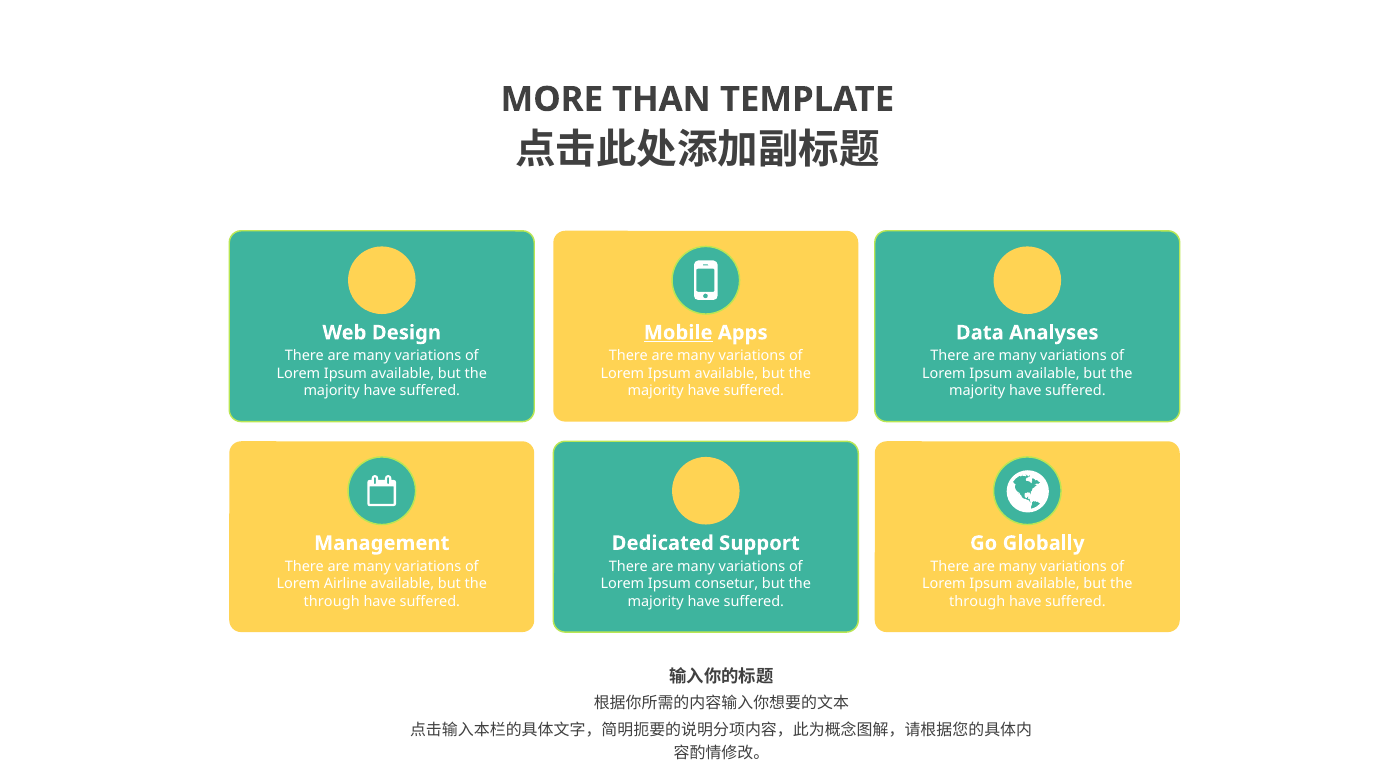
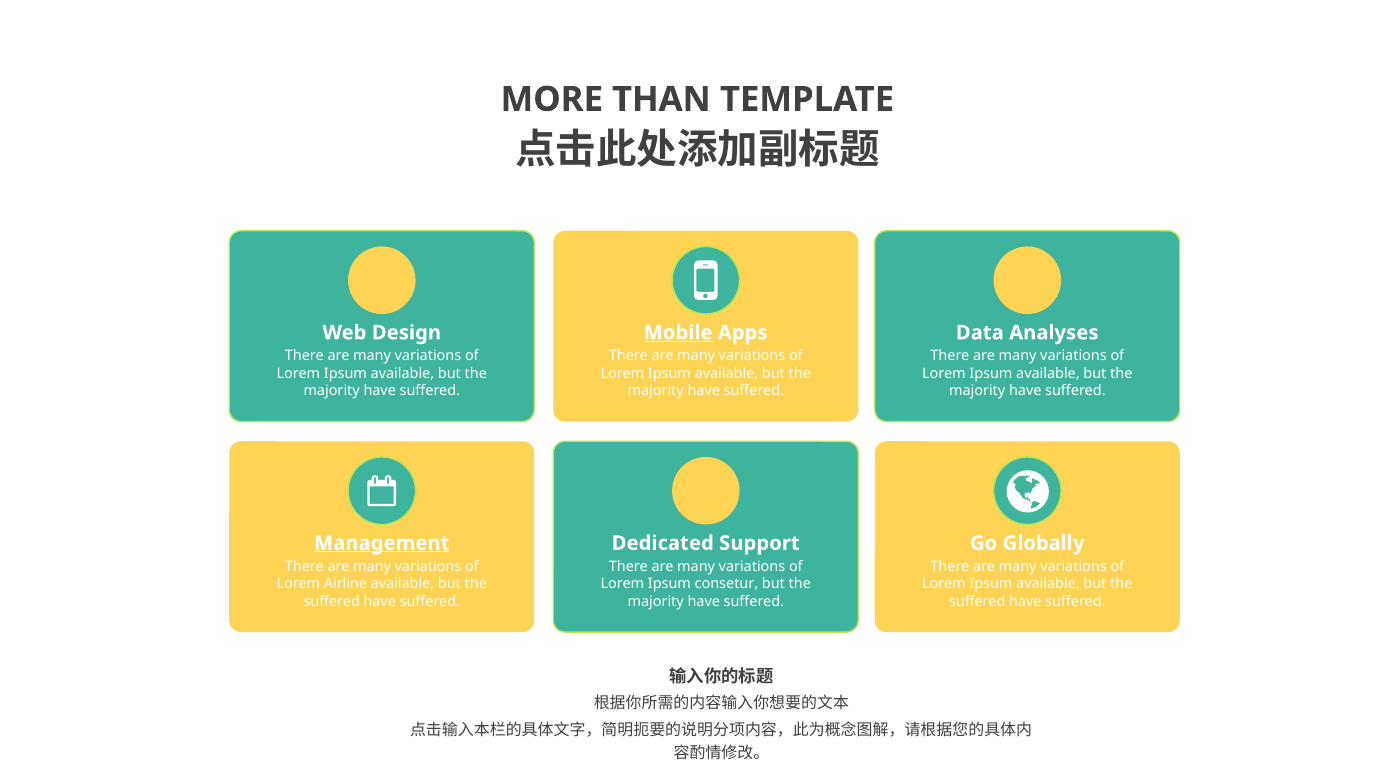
Management underline: none -> present (382, 543)
through: through -> suffered (332, 601)
through: through -> suffered (977, 601)
